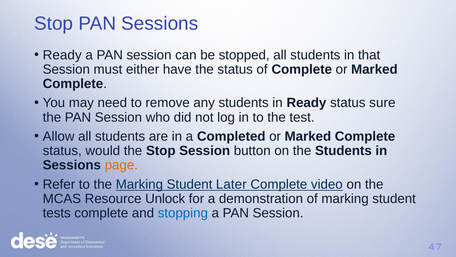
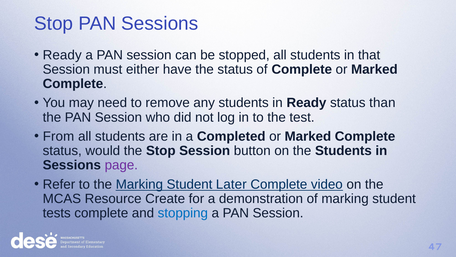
sure: sure -> than (382, 103)
Allow: Allow -> From (59, 136)
page colour: orange -> purple (121, 165)
Unlock: Unlock -> Create (165, 198)
